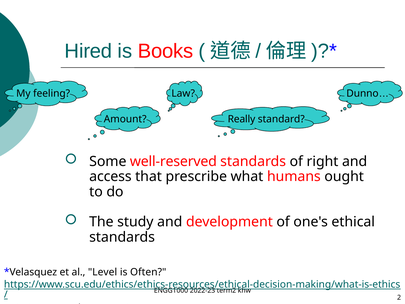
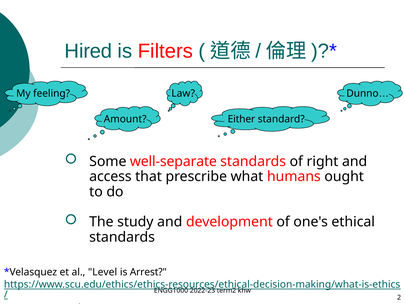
Books: Books -> Filters (165, 51)
Really: Really -> Either (241, 119)
well-reserved: well-reserved -> well-separate (173, 161)
Often: Often -> Arrest (148, 272)
